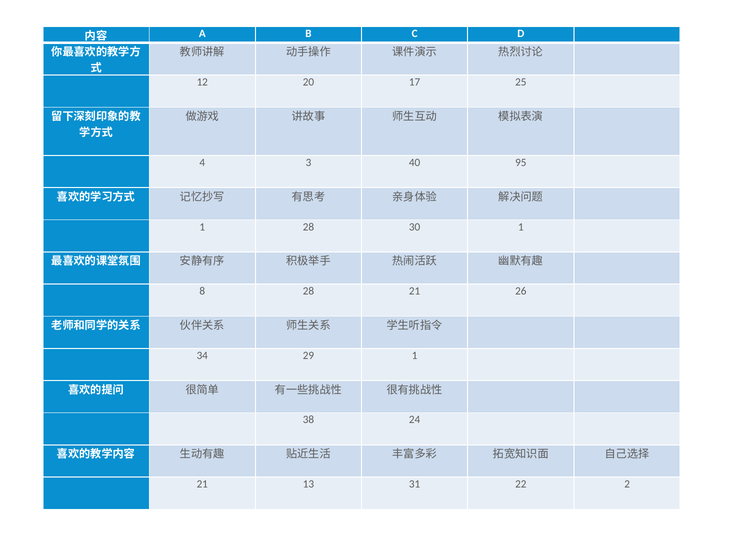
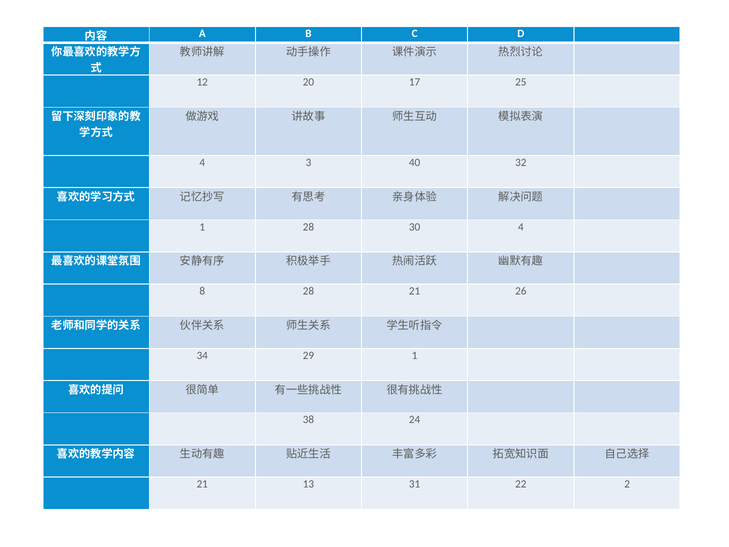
95: 95 -> 32 (521, 162)
30 1: 1 -> 4 (521, 227)
